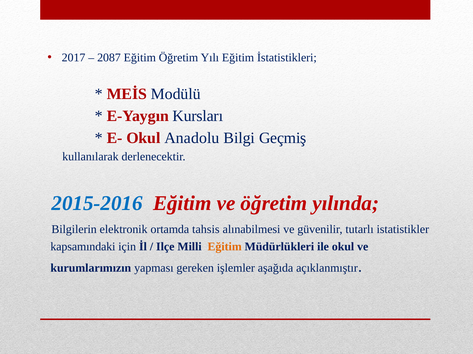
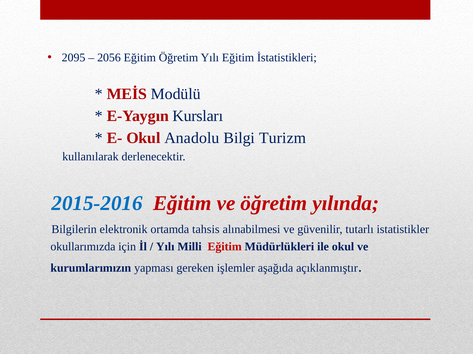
2017: 2017 -> 2095 (74, 58)
2087: 2087 -> 2056 (109, 58)
Geçmiş: Geçmiş -> Turizm (283, 138)
kapsamındaki: kapsamındaki -> okullarımızda (83, 247)
Ilçe: Ilçe -> Yılı (165, 247)
Eğitim colour: orange -> red (225, 247)
